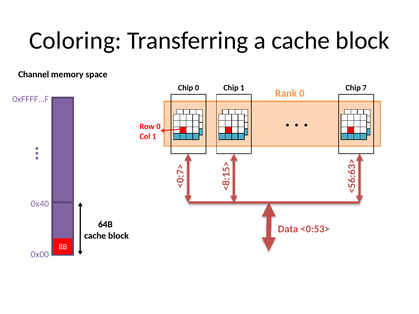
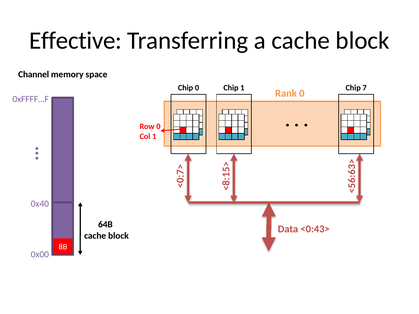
Coloring: Coloring -> Effective (76, 41)
<0:53>: <0:53> -> <0:43> (315, 229)
